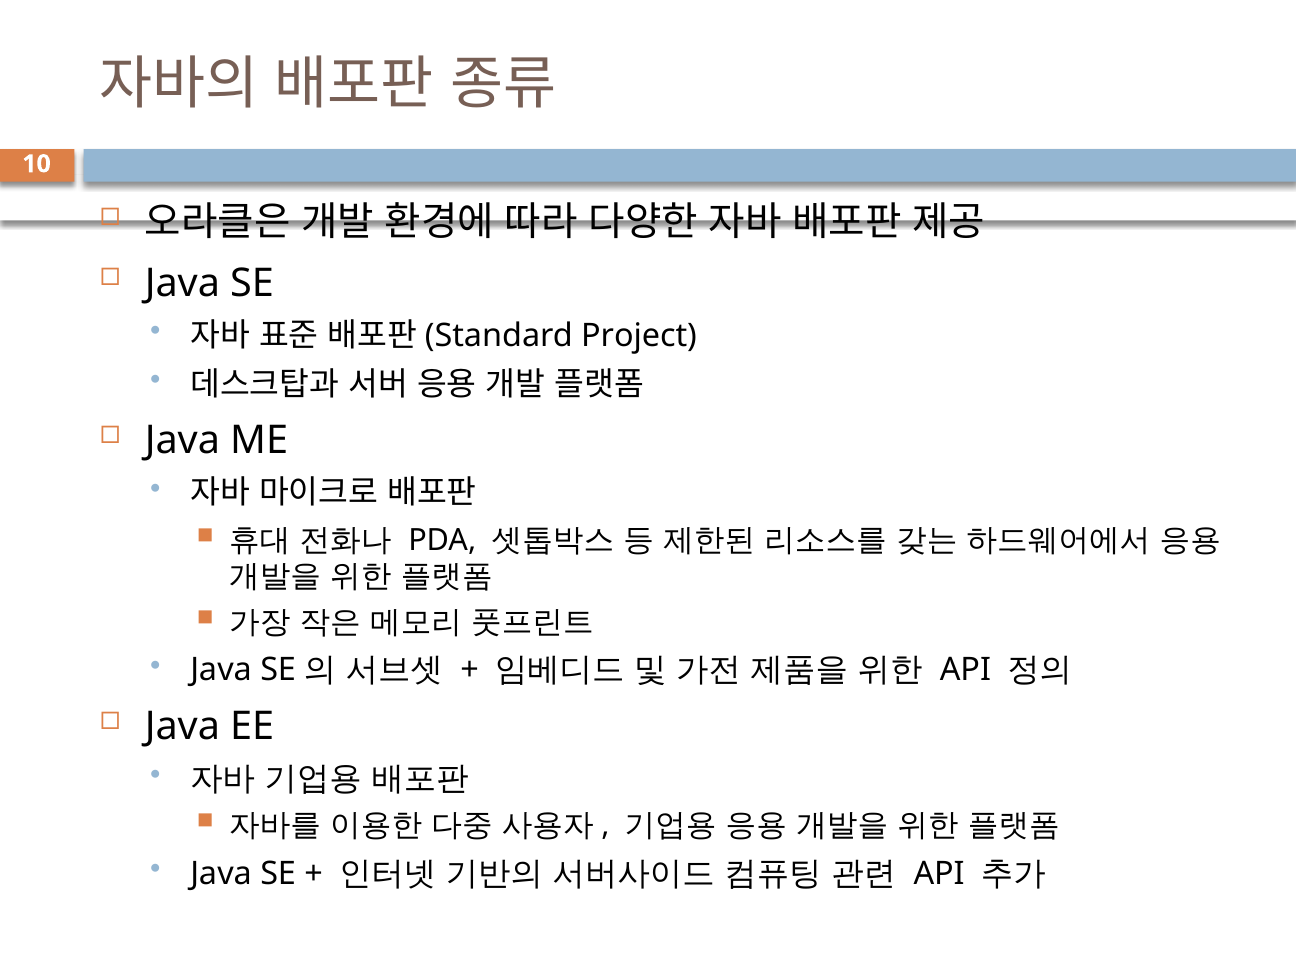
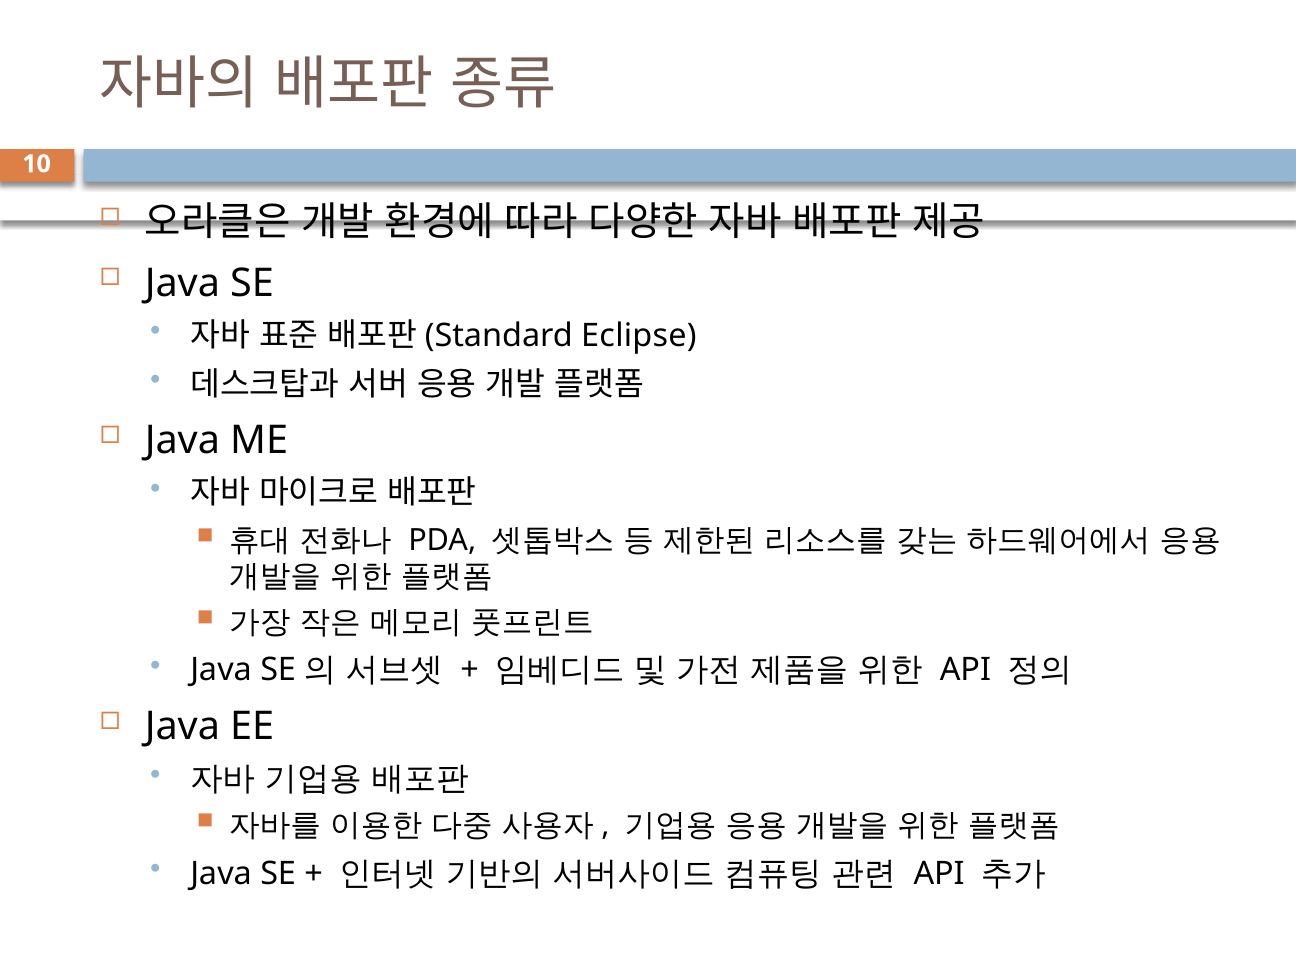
Project: Project -> Eclipse (639, 336)
